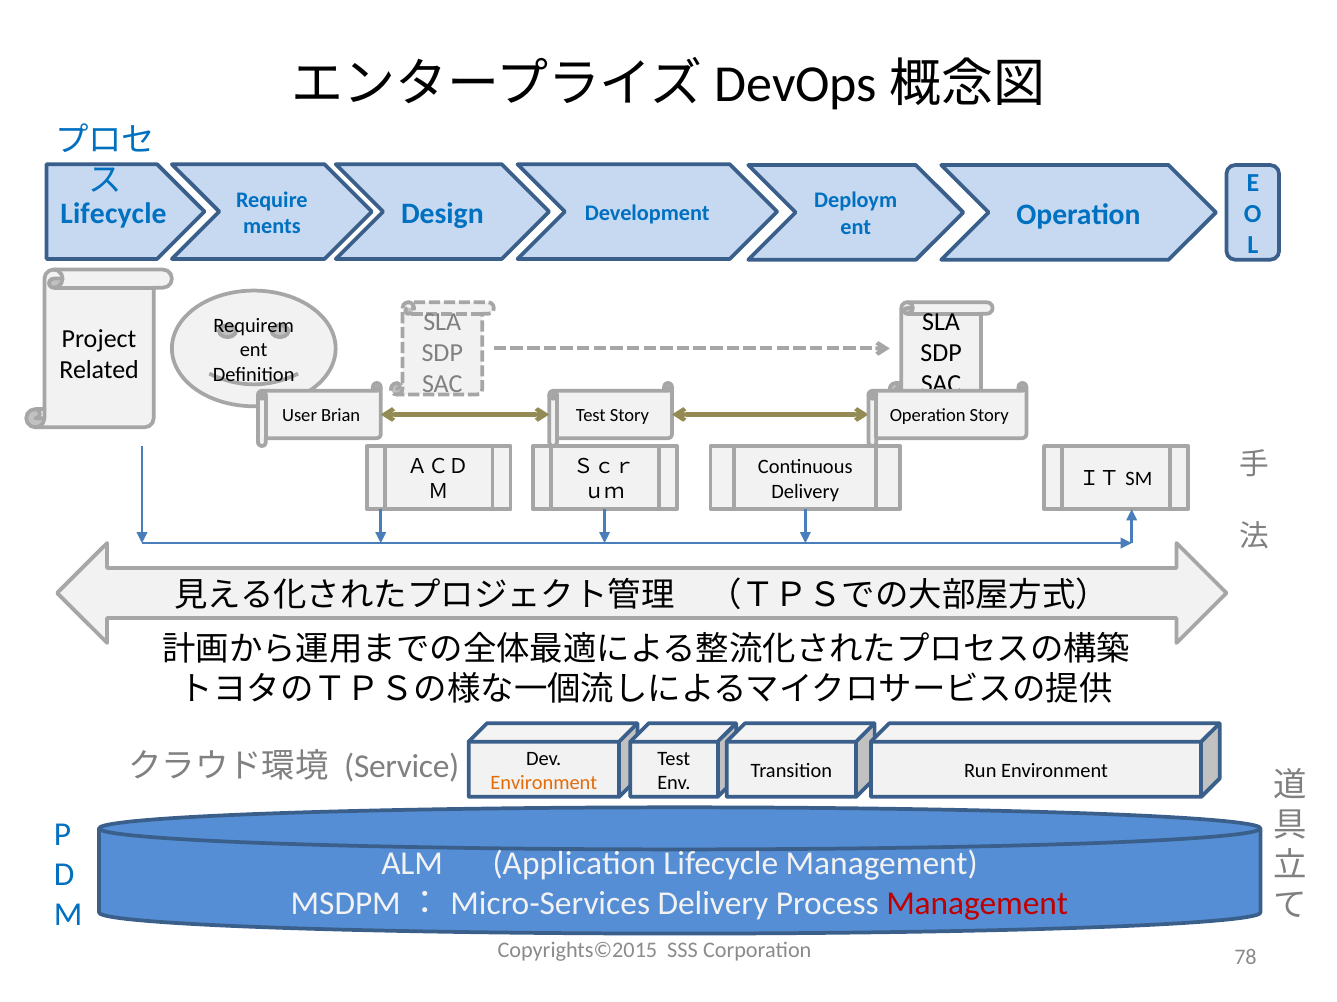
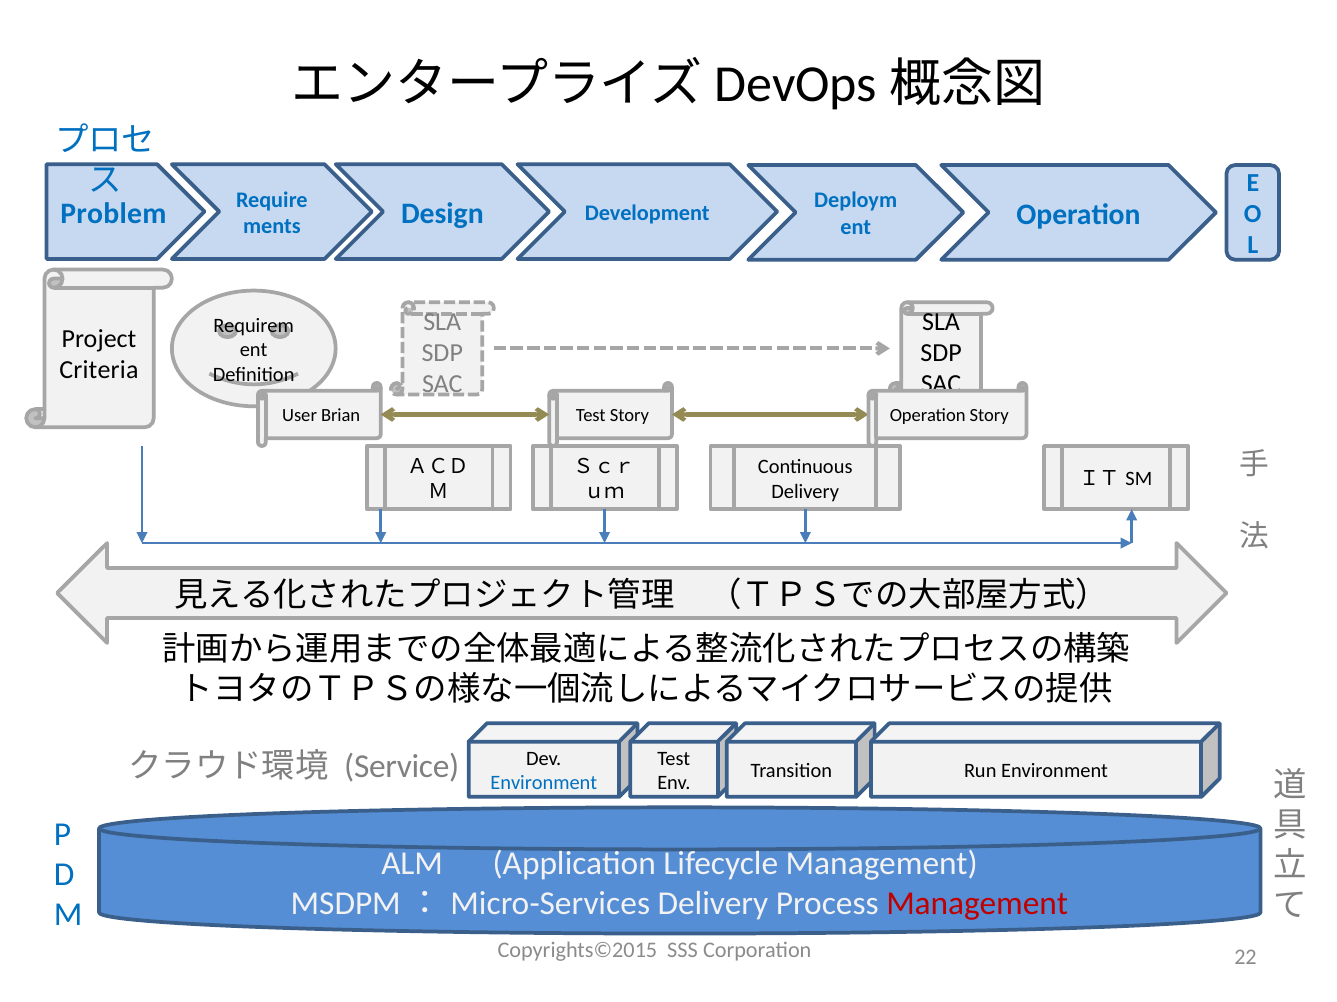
Lifecycle: Lifecycle -> Problem (113, 214)
Related: Related -> Criteria (99, 371)
Environment colour: orange -> blue (544, 784)
78: 78 -> 22 (1245, 957)
